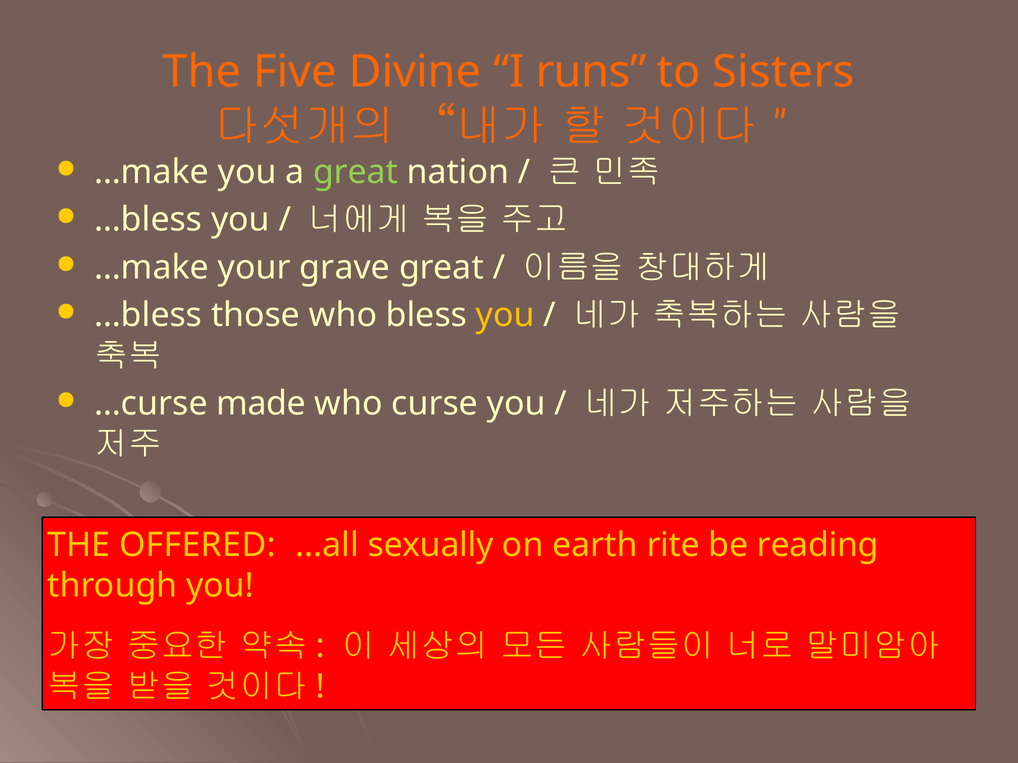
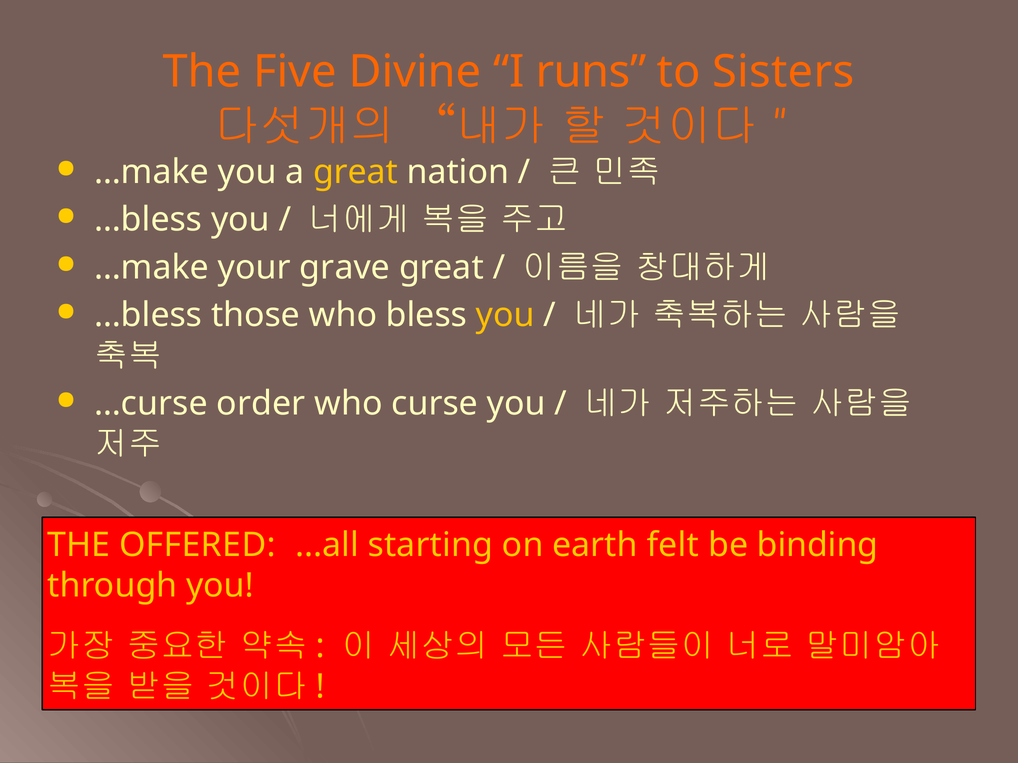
great colour: light green -> yellow (356, 172)
made: made -> order (261, 404)
sexually: sexually -> starting (430, 545)
rite: rite -> felt (673, 545)
reading: reading -> binding (818, 545)
